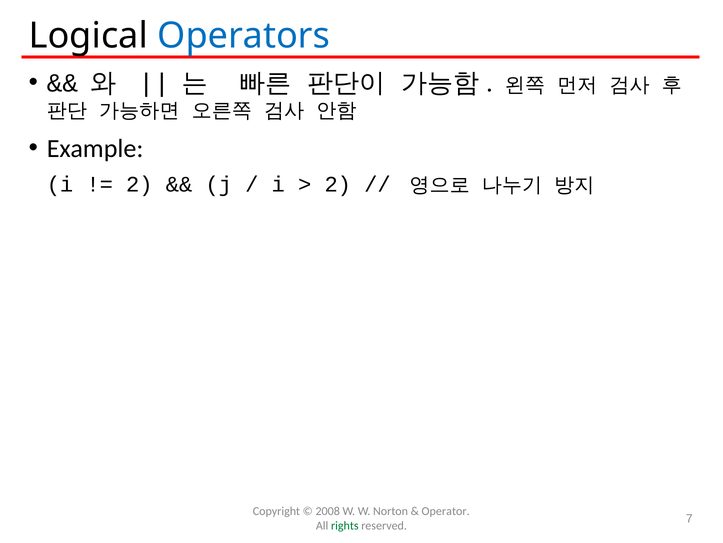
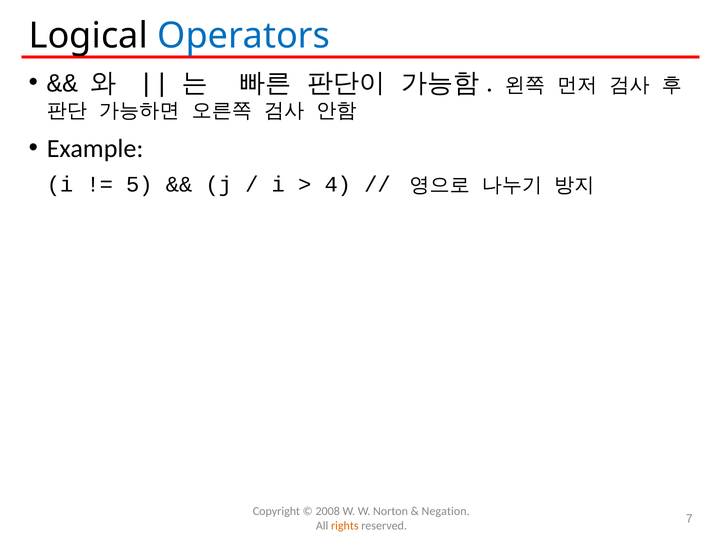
2: 2 -> 5 (139, 184)
2: 2 -> 4 (338, 184)
Operator: Operator -> Negation (446, 511)
rights colour: green -> orange (345, 525)
